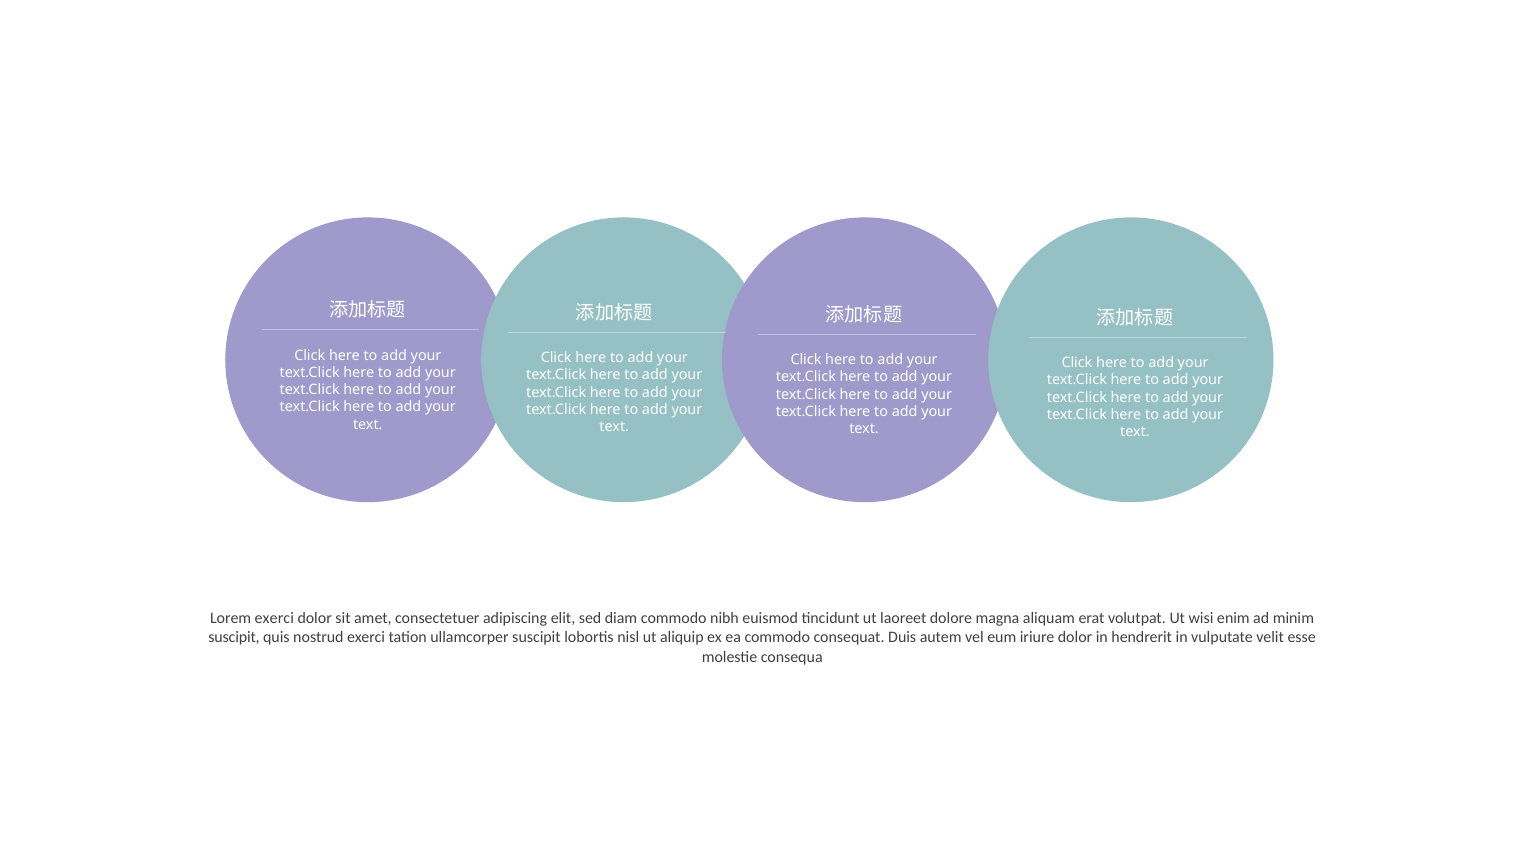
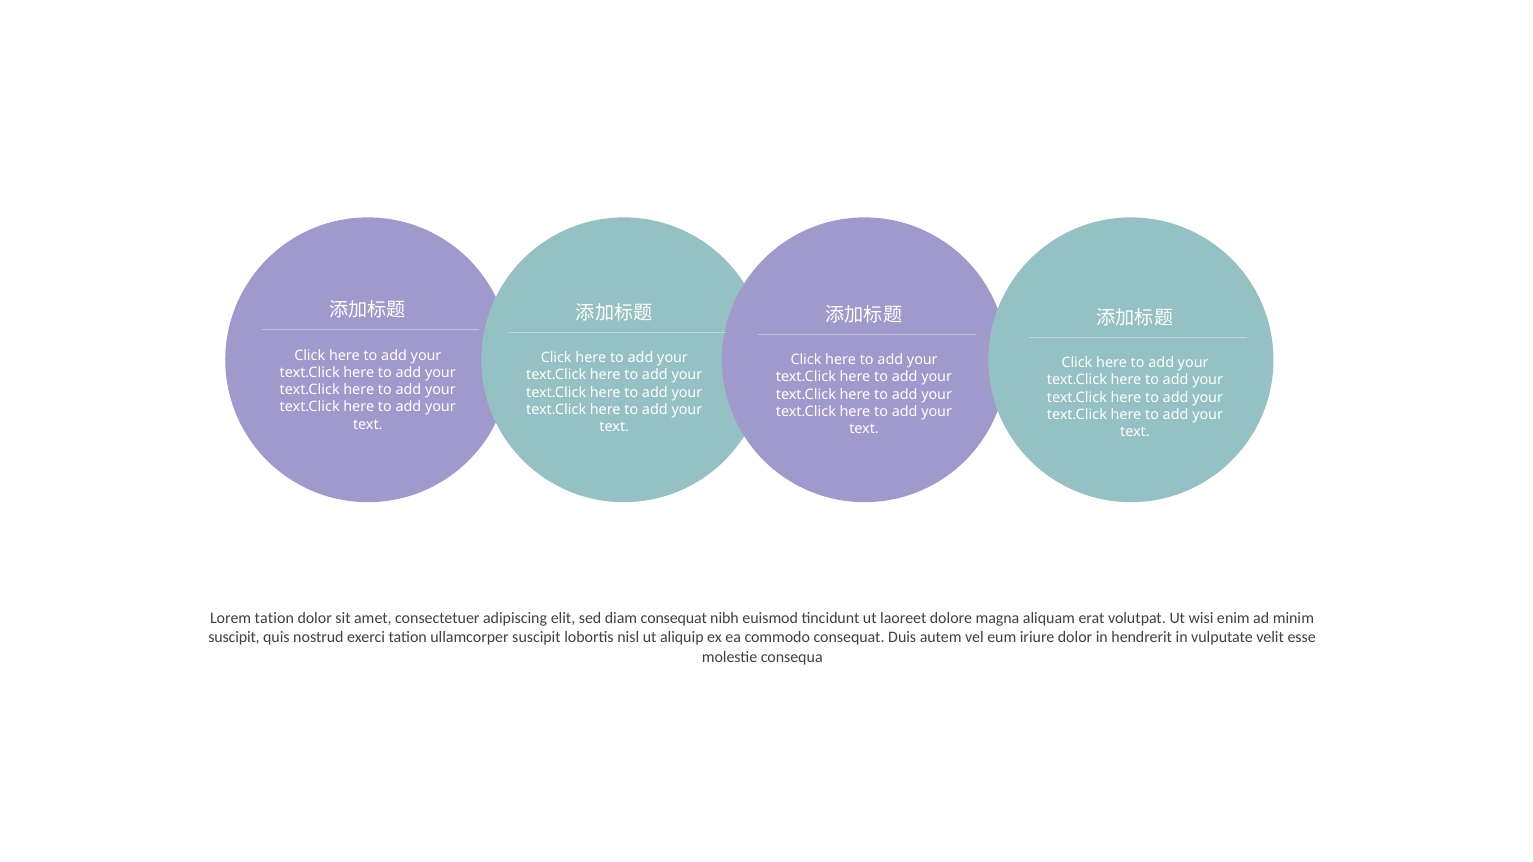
Lorem exerci: exerci -> tation (274, 619)
diam commodo: commodo -> consequat (674, 619)
